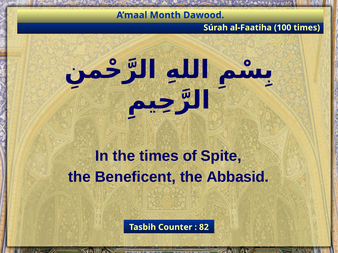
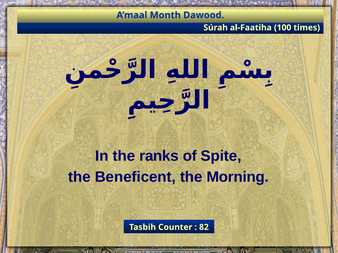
the times: times -> ranks (159, 156)
Abbasid: Abbasid -> Morning (238, 177)
